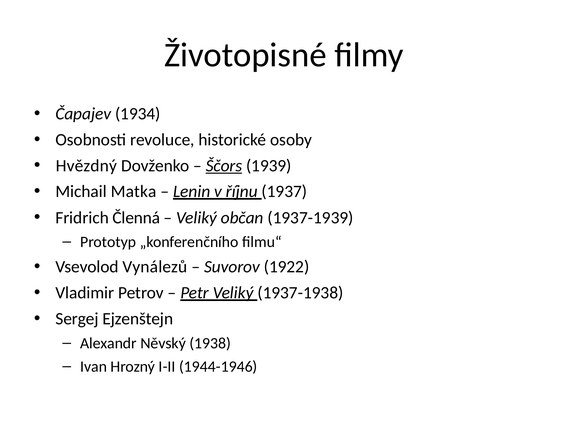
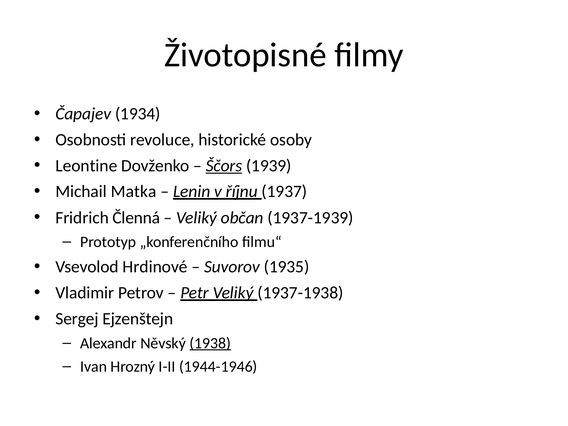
Hvězdný: Hvězdný -> Leontine (86, 166)
Vynálezů: Vynálezů -> Hrdinové (155, 267)
1922: 1922 -> 1935 (287, 267)
1938 underline: none -> present (210, 343)
